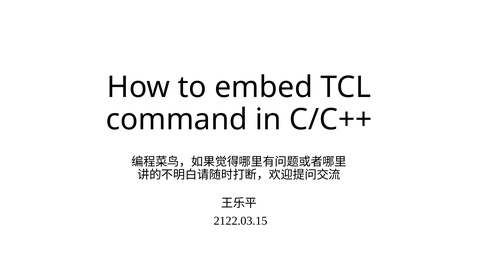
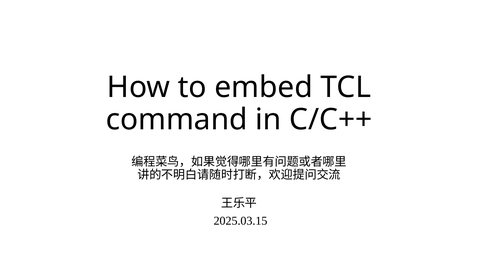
2122.03.15: 2122.03.15 -> 2025.03.15 (240, 221)
